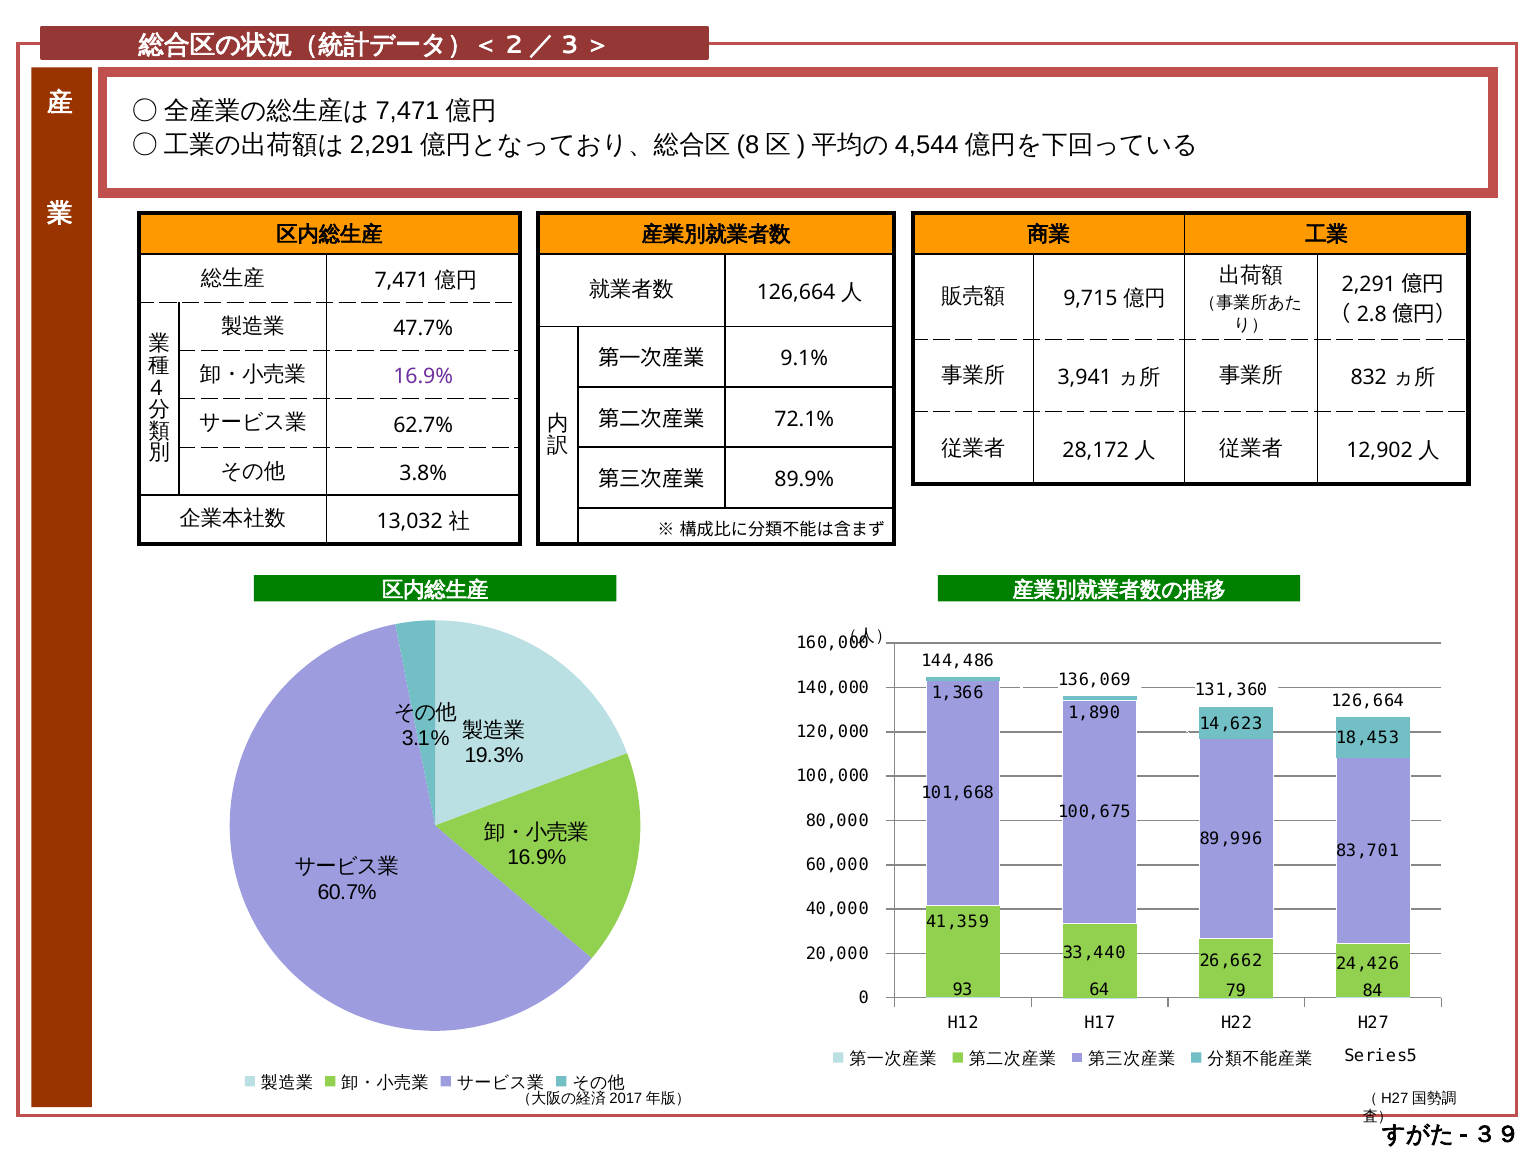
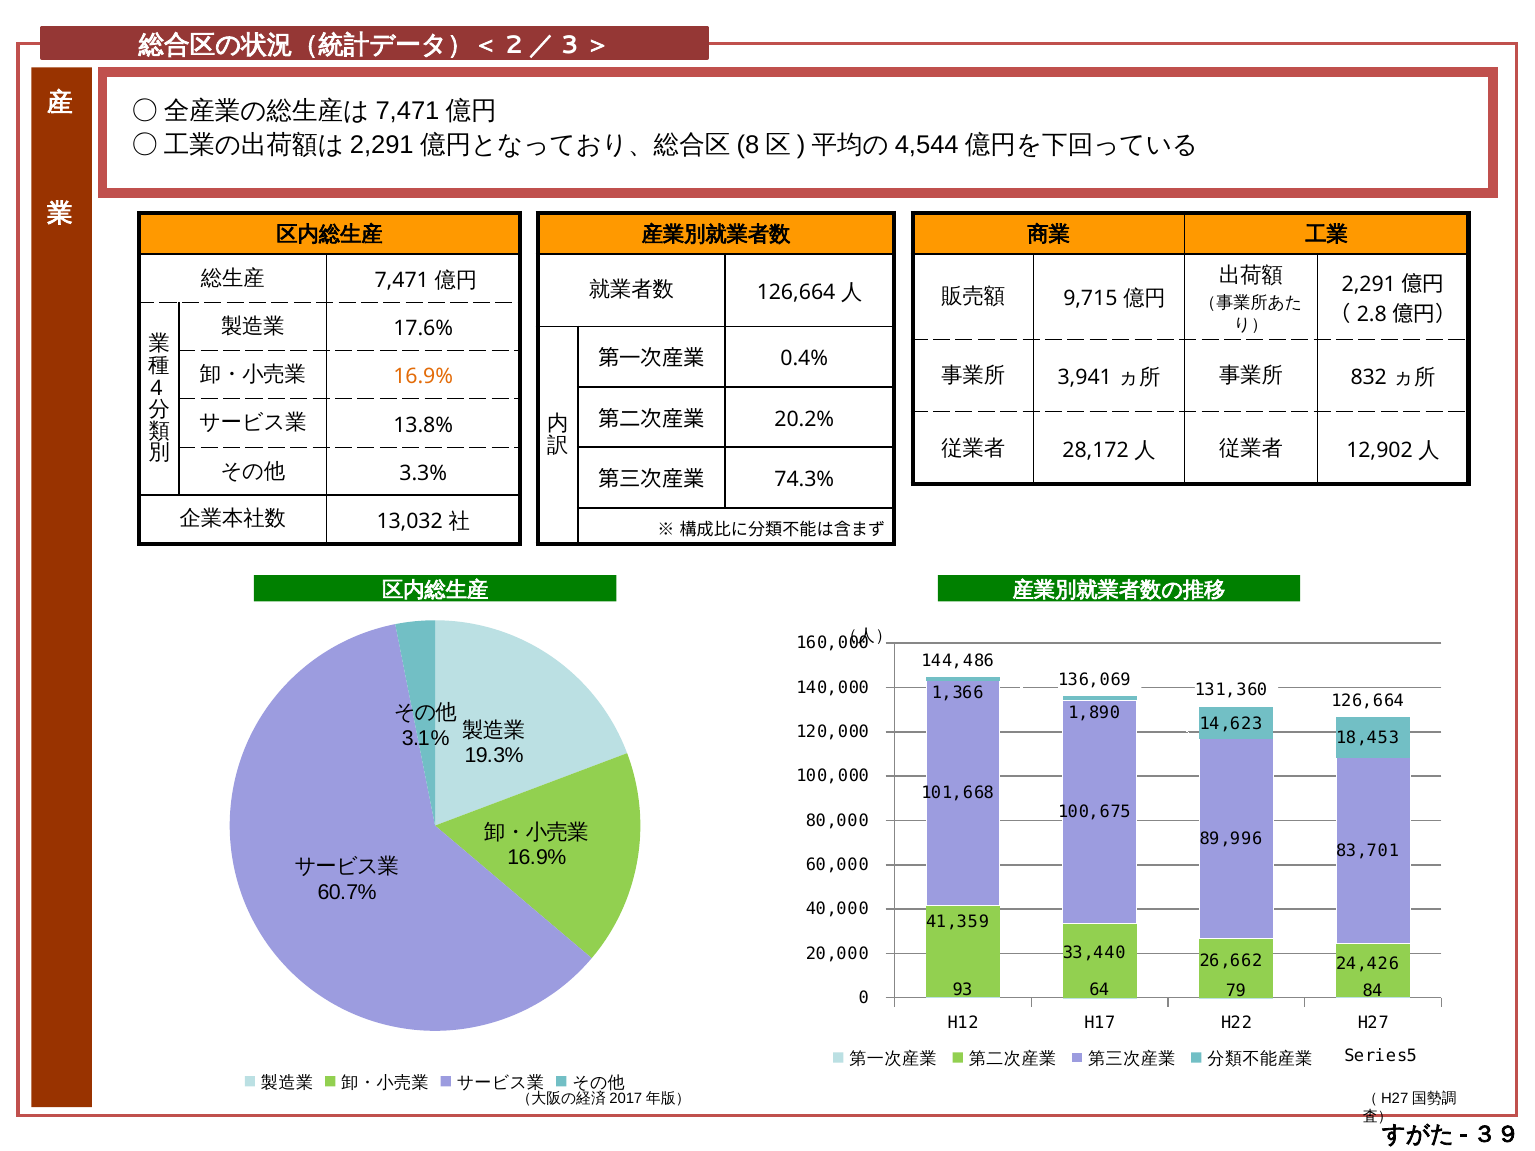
47.7%: 47.7% -> 17.6% (423, 329)
9.1%: 9.1% -> 0.4% (804, 359)
16.9% colour: purple -> orange (423, 377)
72.1%: 72.1% -> 20.2% (804, 419)
62.7%: 62.7% -> 13.8% (423, 425)
3.8%: 3.8% -> 3.3% (423, 473)
89.9%: 89.9% -> 74.3% (804, 480)
